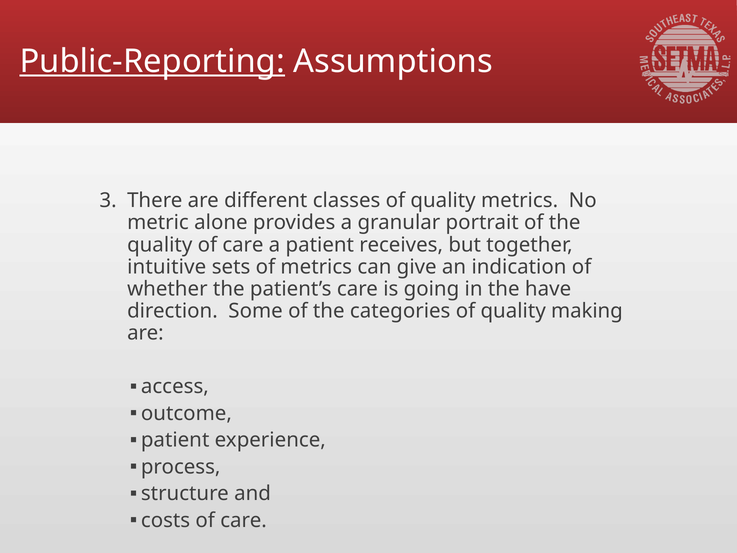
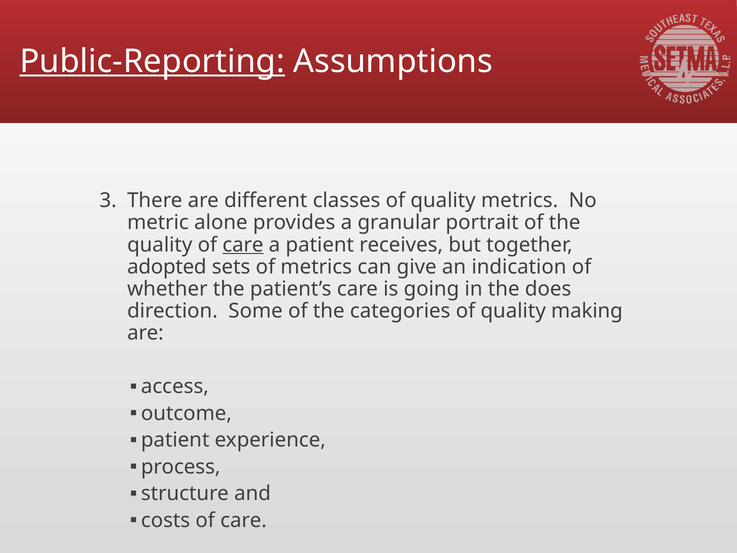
care underline: none -> present (243, 245)
intuitive: intuitive -> adopted (167, 267)
have: have -> does (548, 289)
